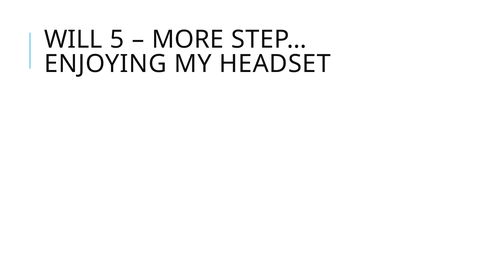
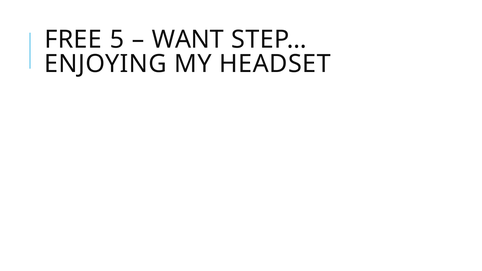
WILL: WILL -> FREE (73, 40)
MORE: MORE -> WANT (188, 40)
